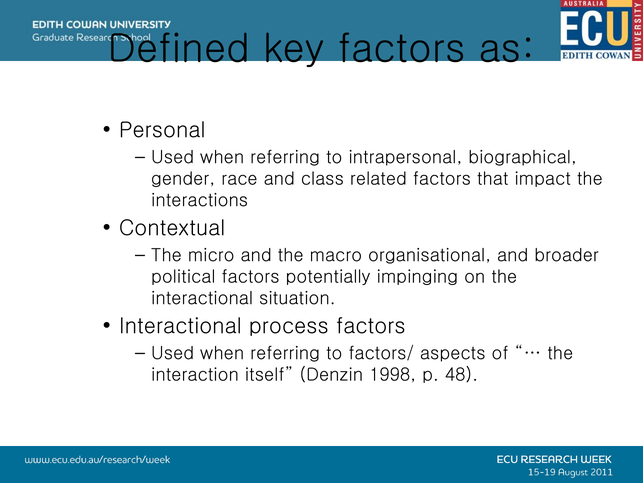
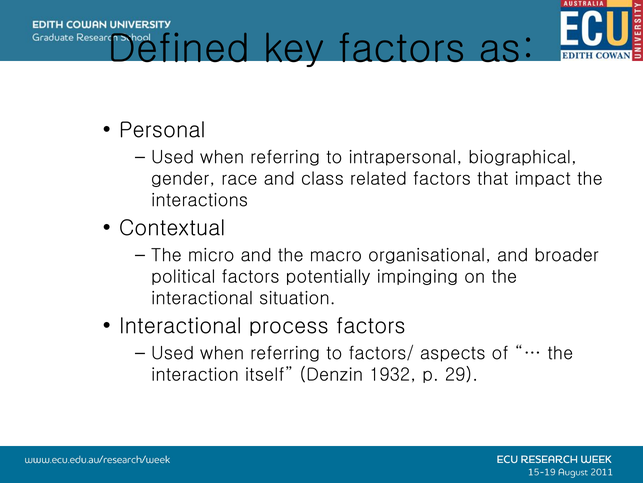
1998: 1998 -> 1932 (393, 374)
48: 48 -> 29 (462, 374)
